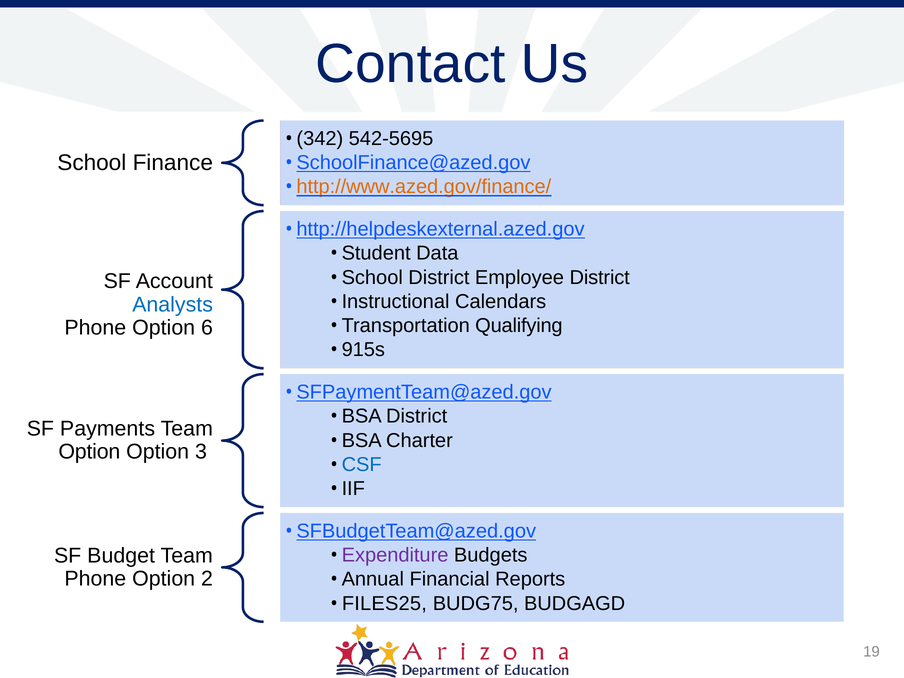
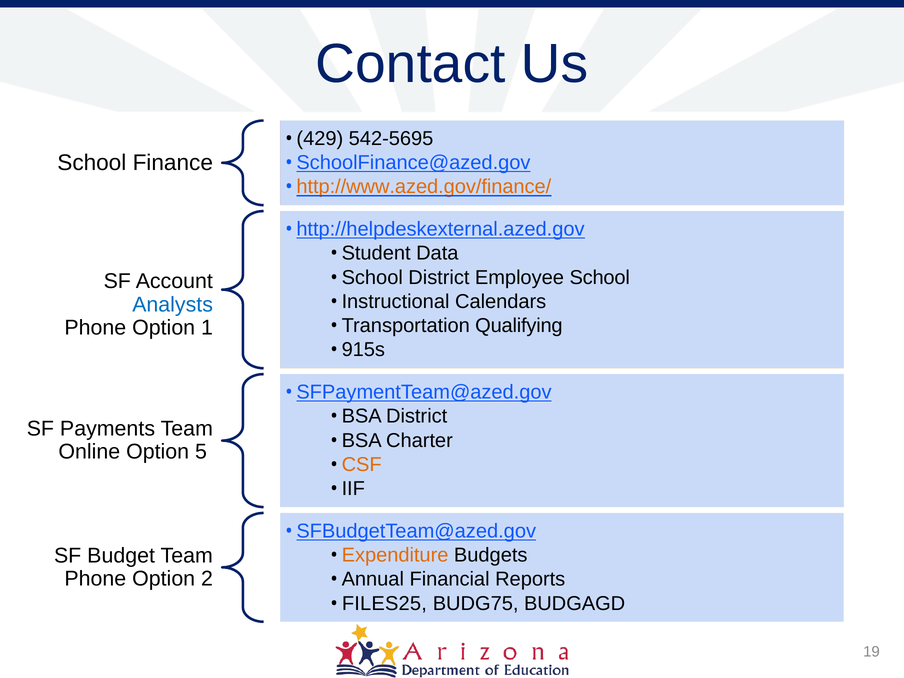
342: 342 -> 429 (320, 139)
Employee District: District -> School (600, 277)
6: 6 -> 1 (207, 328)
Option: Option -> Online (89, 452)
3: 3 -> 5 (201, 452)
CSF colour: blue -> orange (362, 465)
Expenditure colour: purple -> orange (395, 555)
